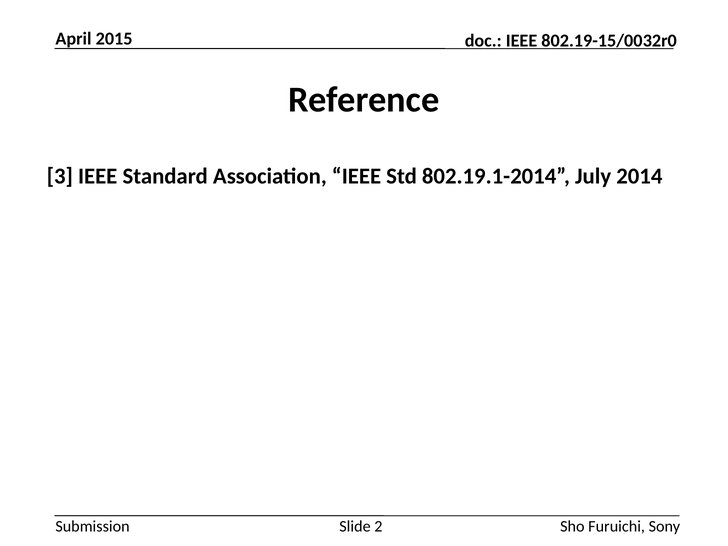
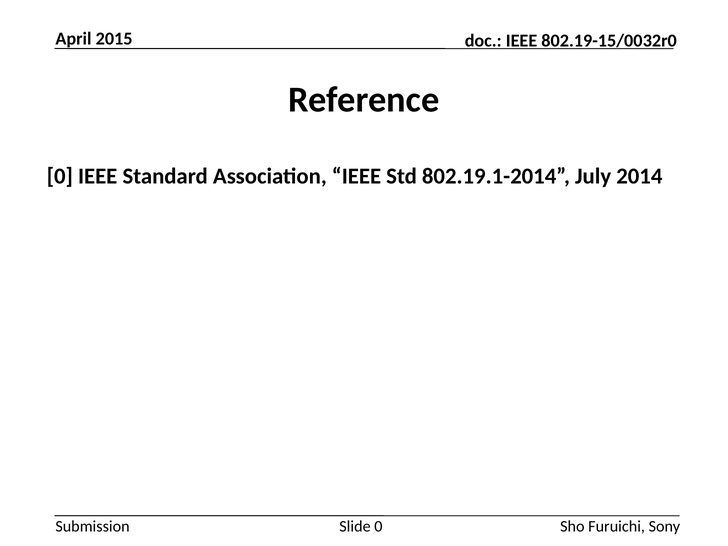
3: 3 -> 0 (60, 176)
Slide 2: 2 -> 0 (378, 526)
